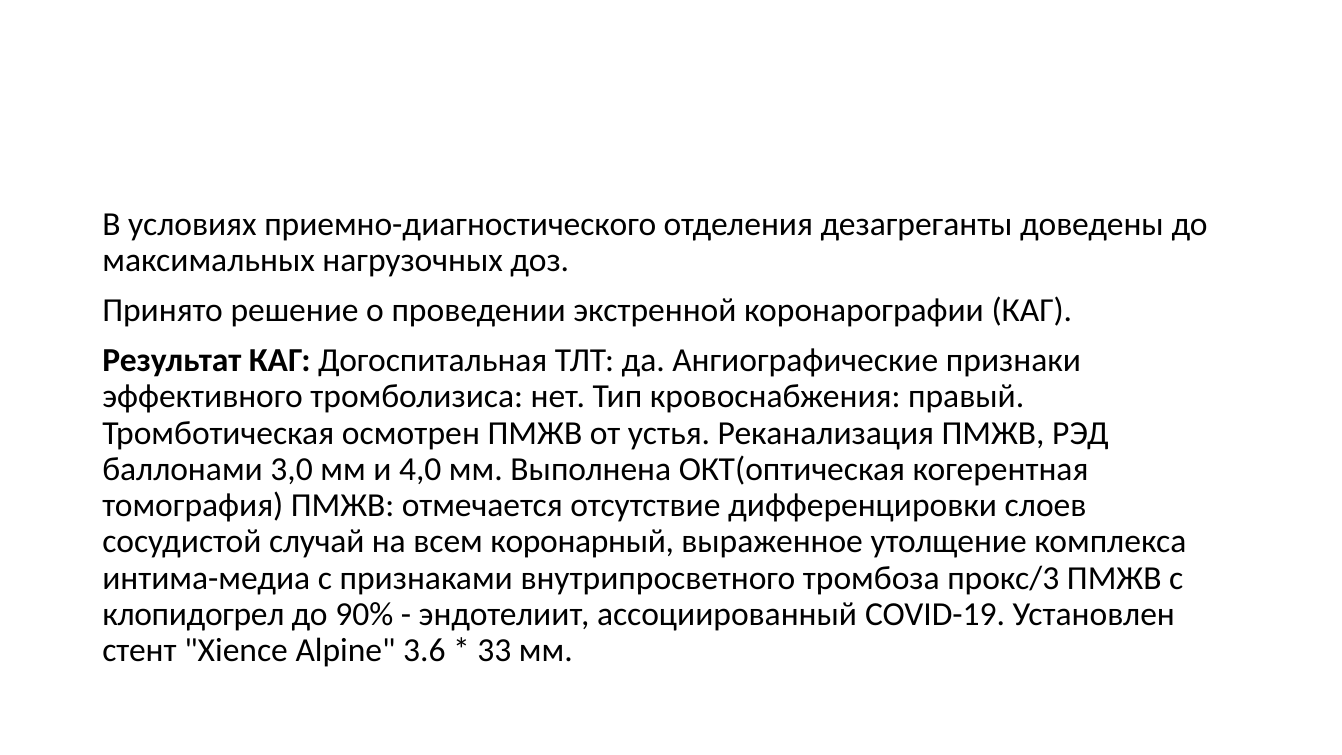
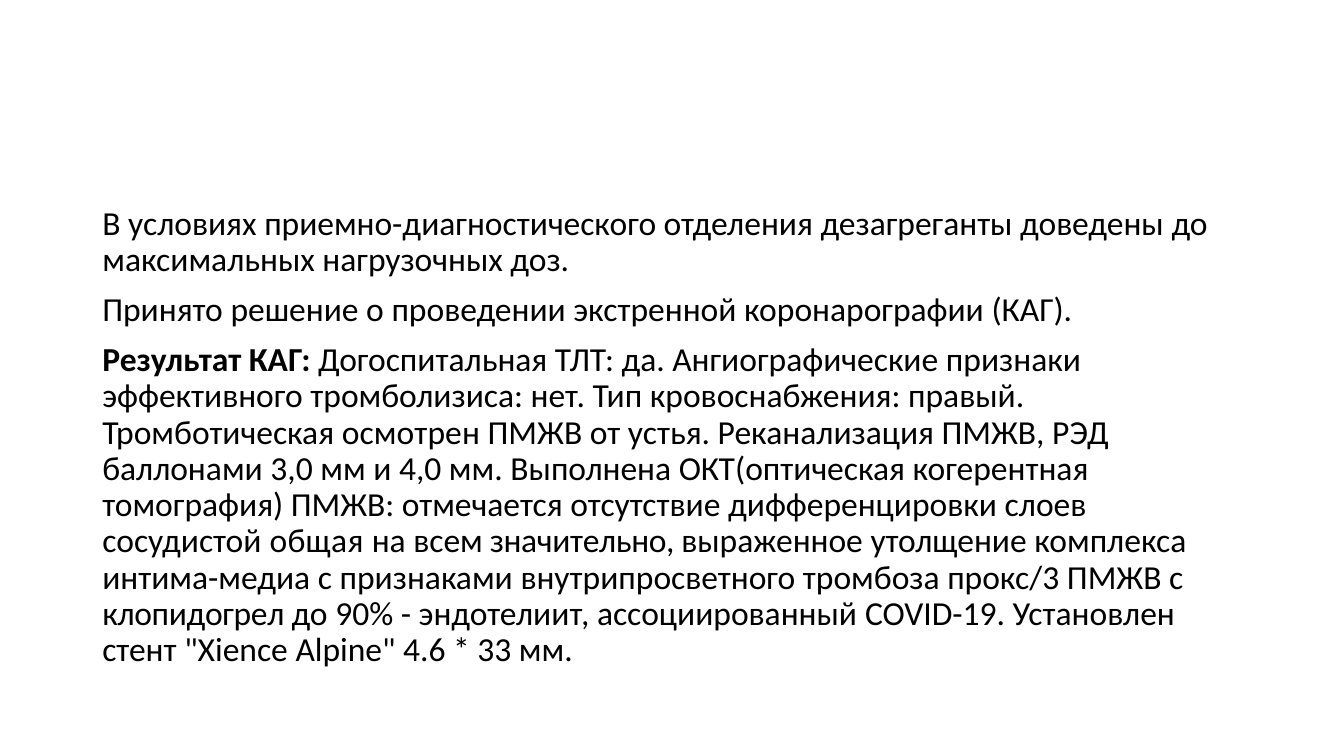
случай: случай -> общая (317, 542)
коронарный: коронарный -> значительно (582, 542)
3.6: 3.6 -> 4.6 (424, 650)
